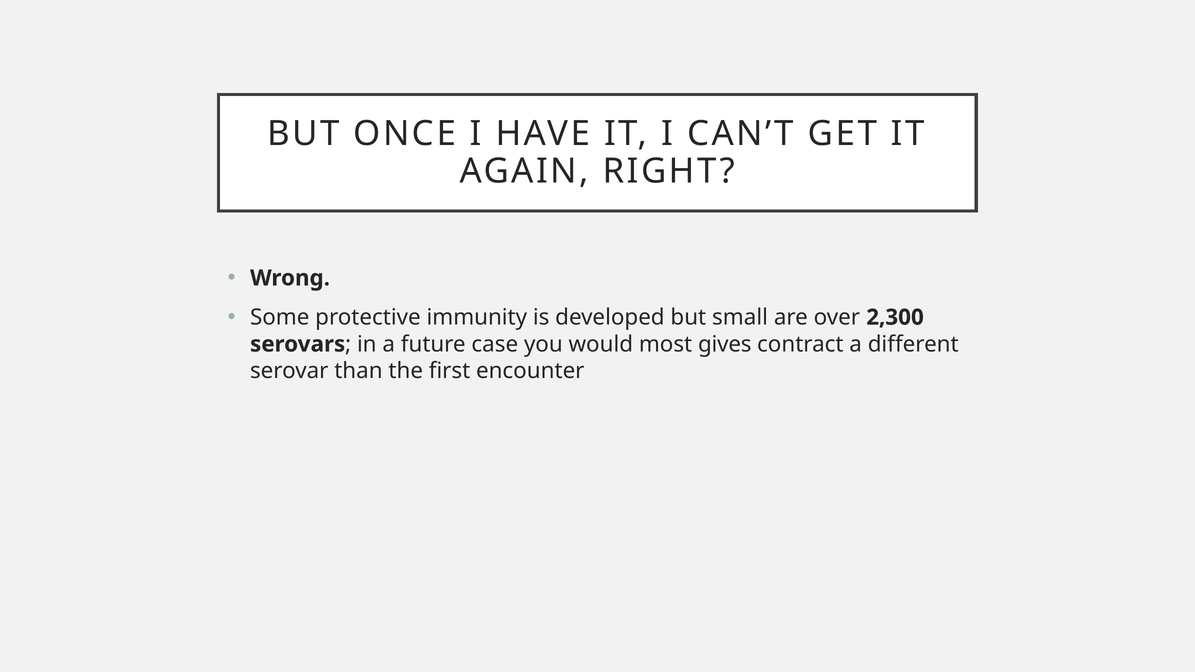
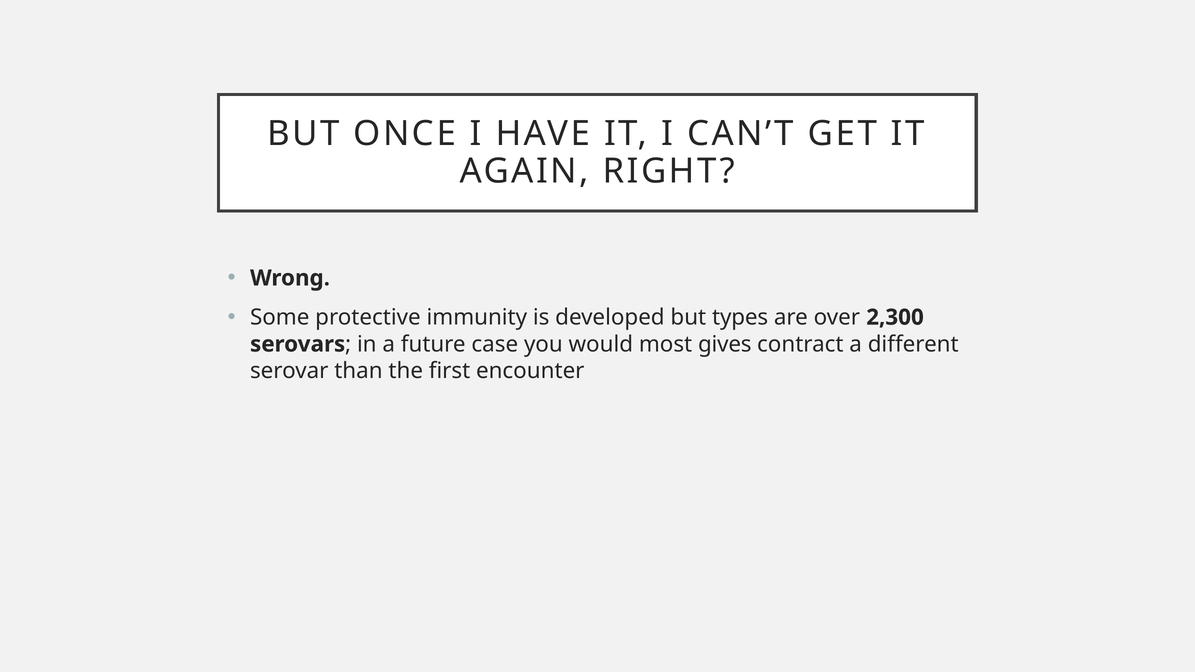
small: small -> types (740, 317)
